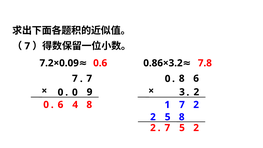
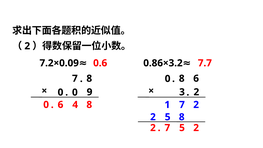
7: 7 -> 2 (27, 46)
7.8: 7.8 -> 7.7 (205, 63)
7 7: 7 -> 8 (89, 78)
